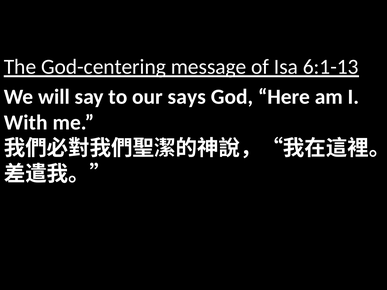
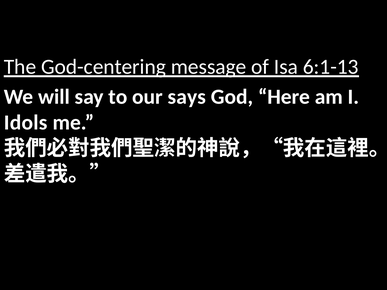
With: With -> Idols (26, 123)
